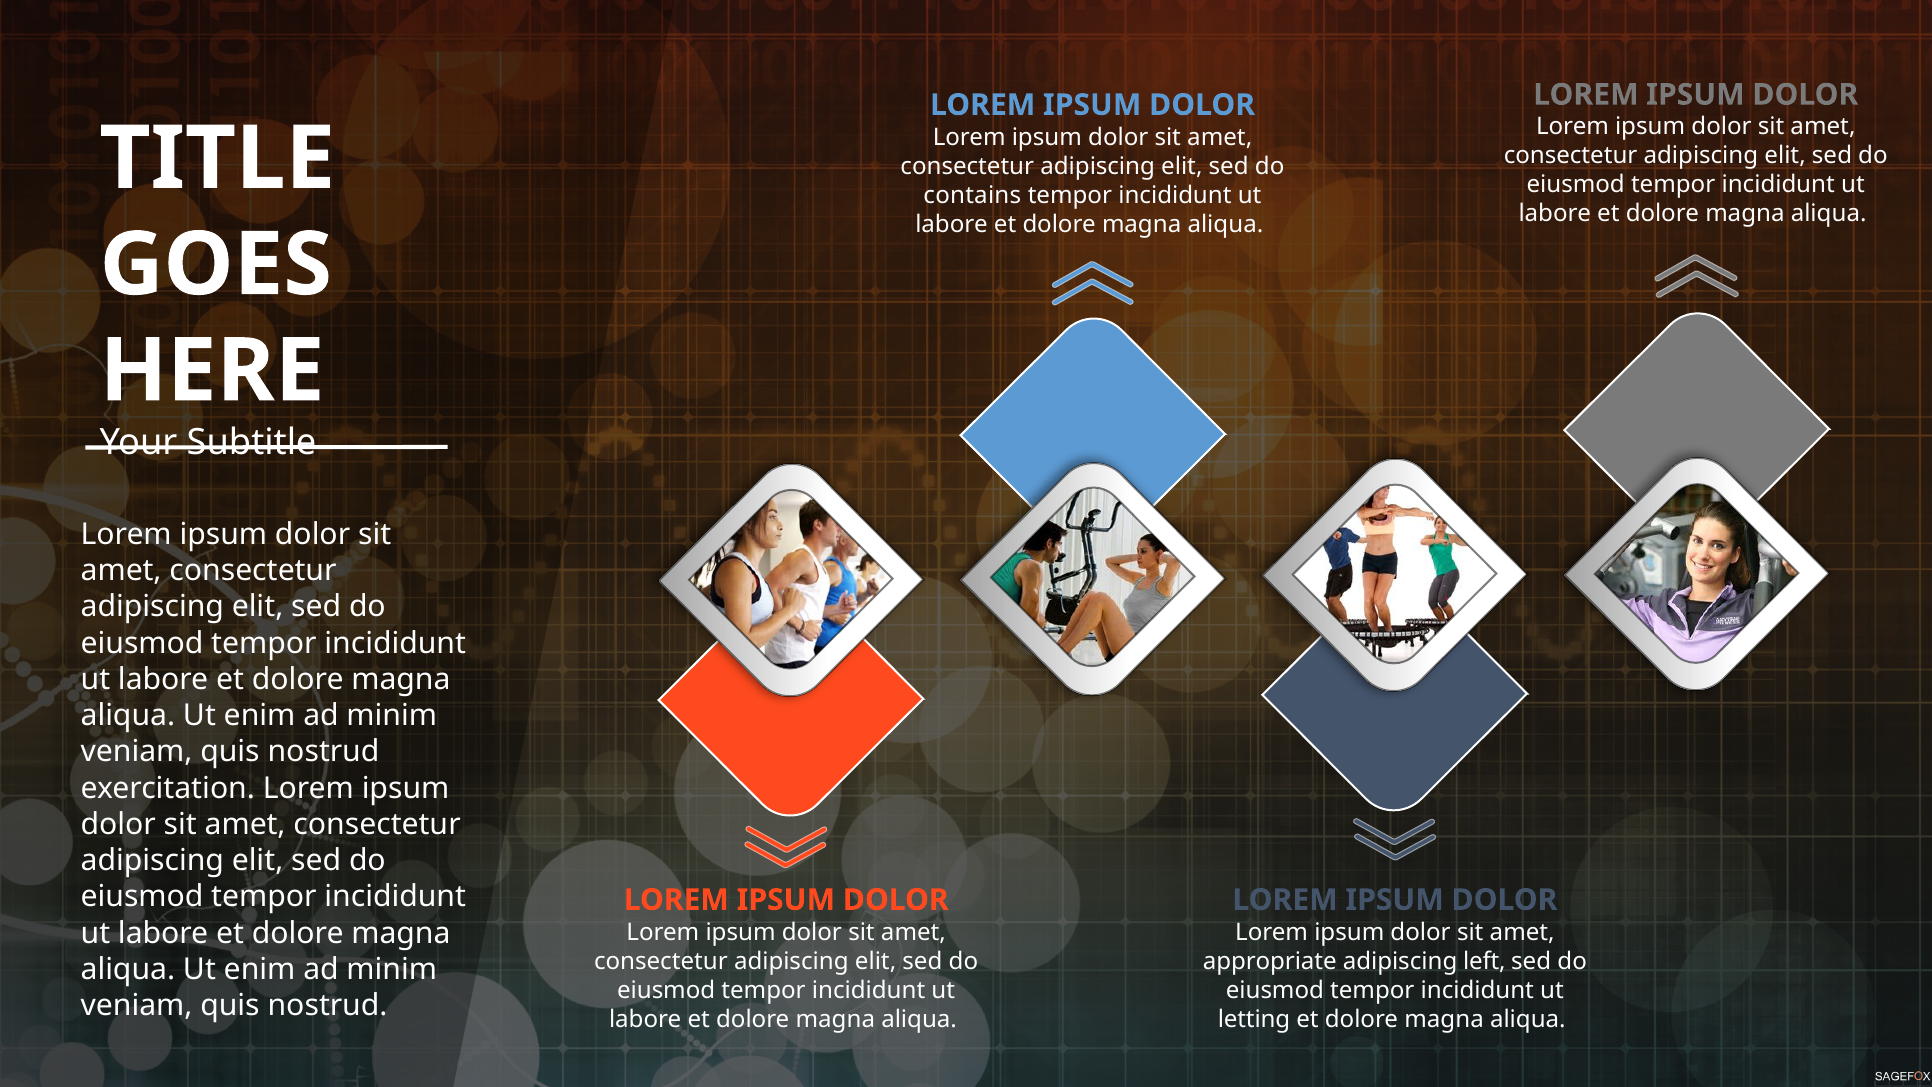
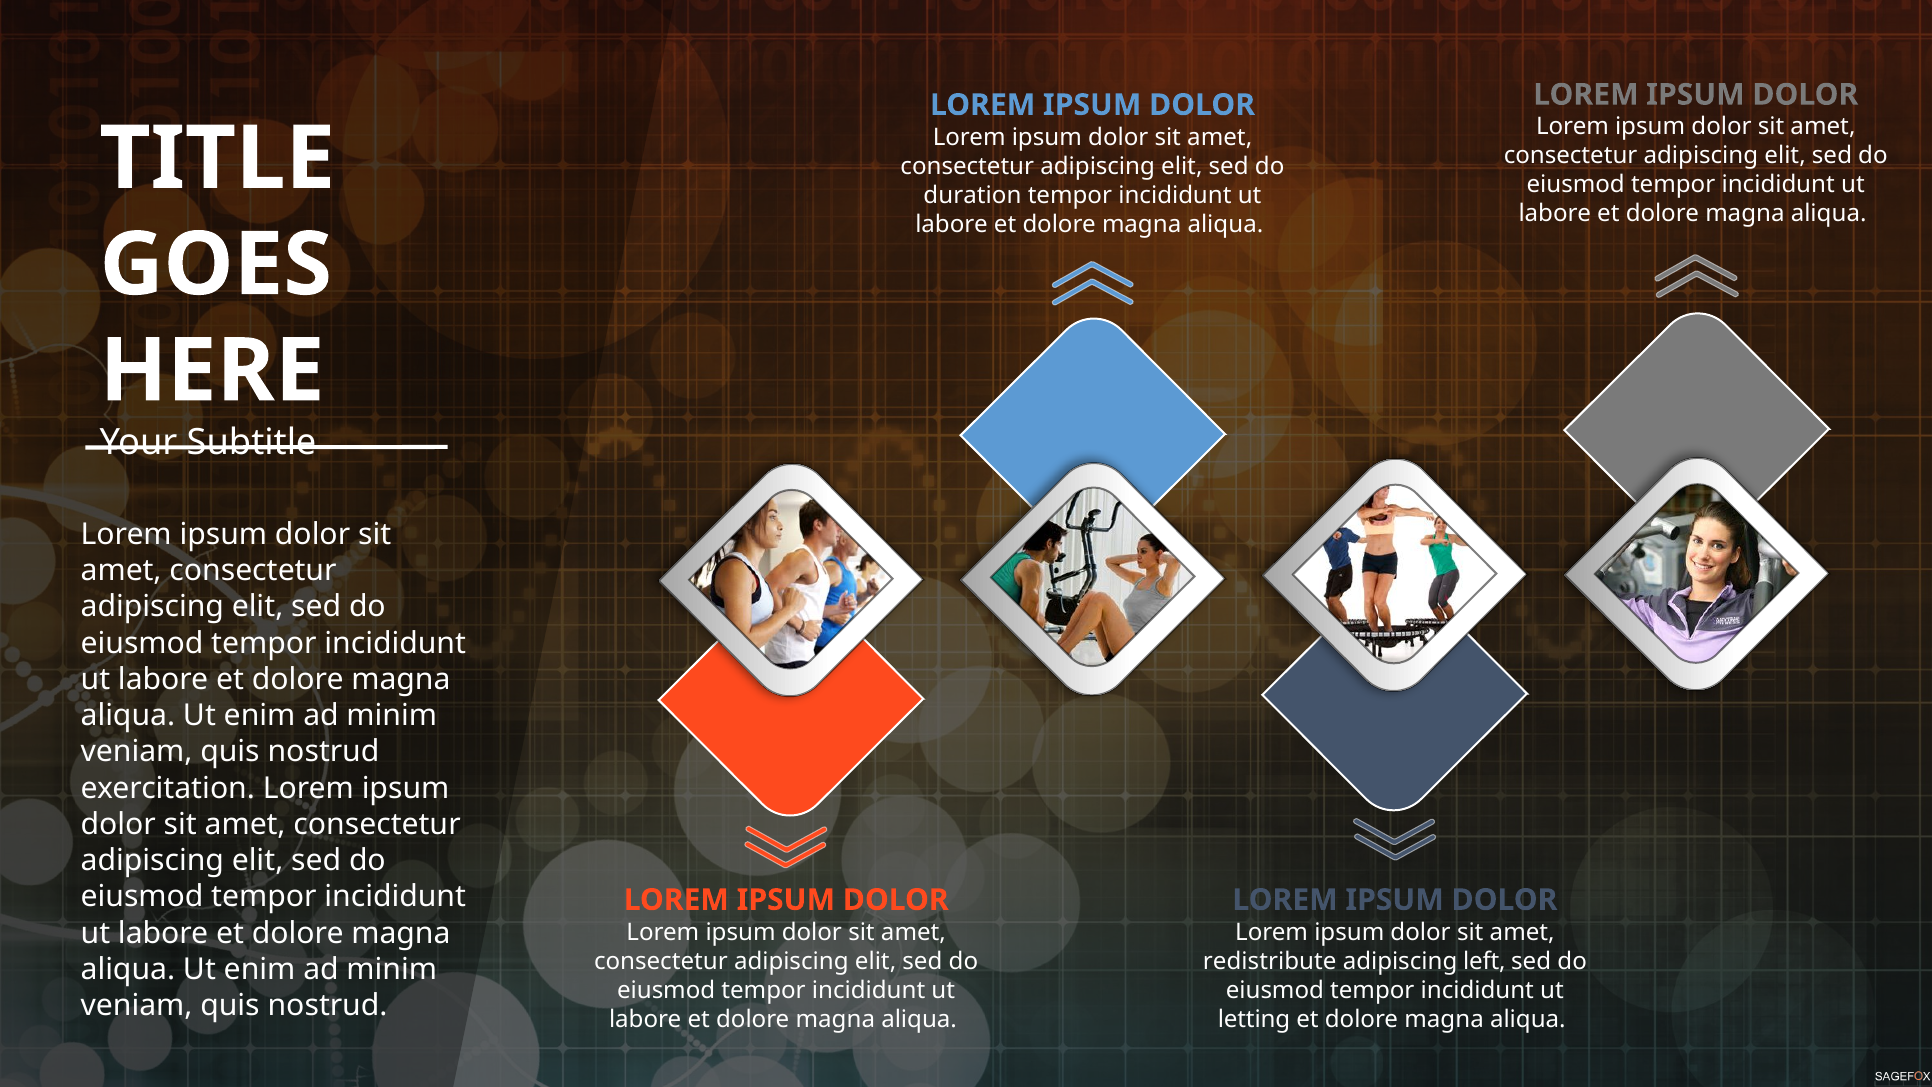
contains: contains -> duration (972, 195)
appropriate: appropriate -> redistribute (1270, 961)
